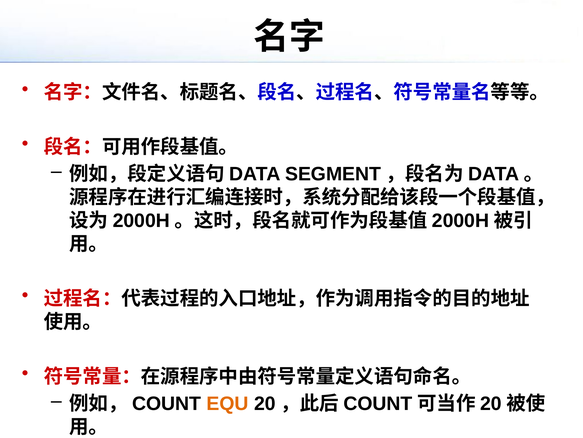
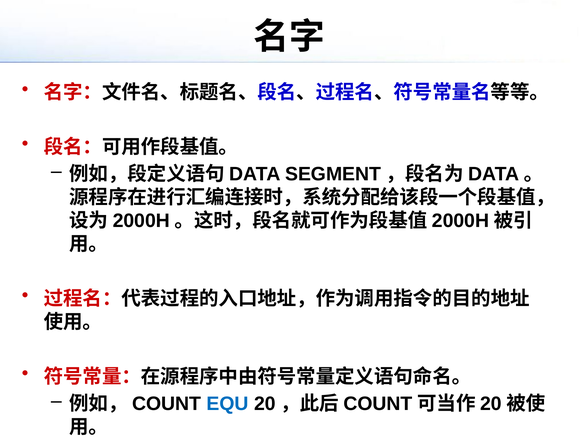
EQU colour: orange -> blue (228, 403)
